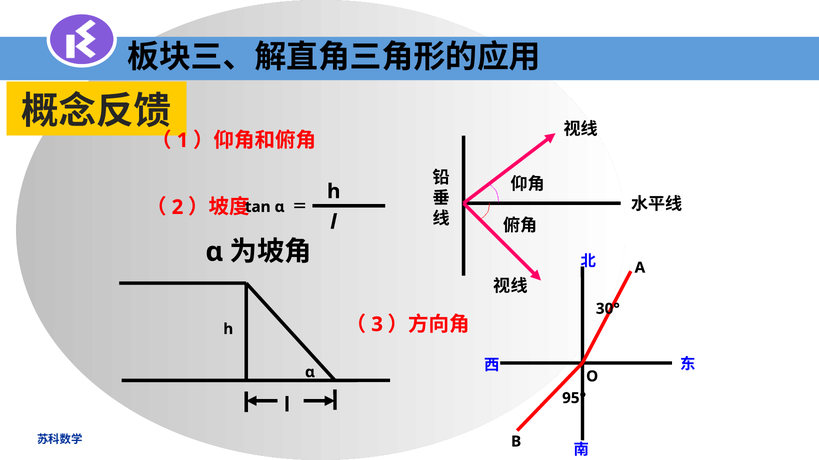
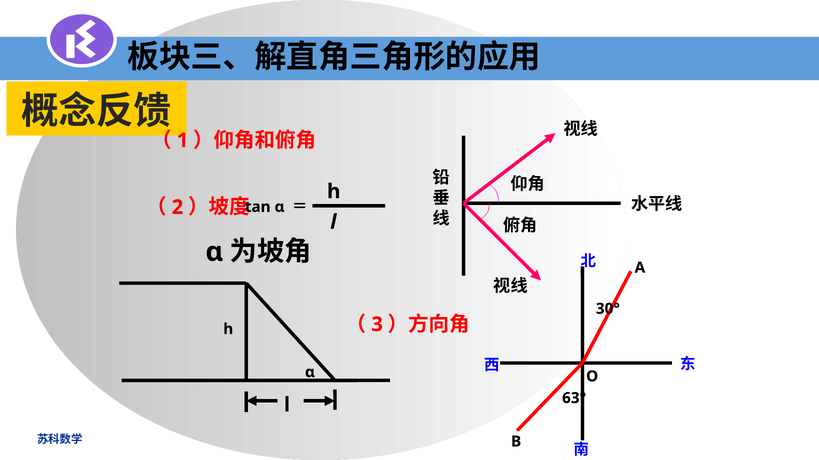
95°: 95° -> 63° (574, 399)
